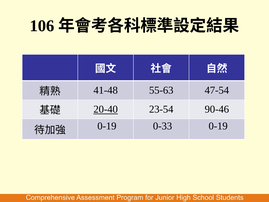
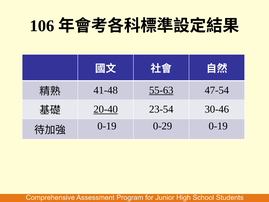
55-63 underline: none -> present (161, 90)
90-46: 90-46 -> 30-46 (217, 109)
0-33: 0-33 -> 0-29 (163, 126)
